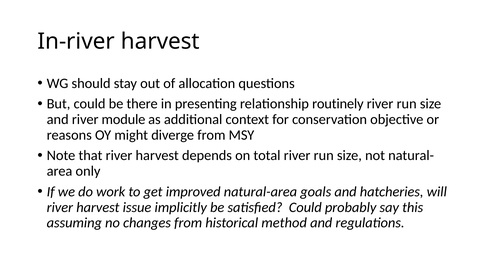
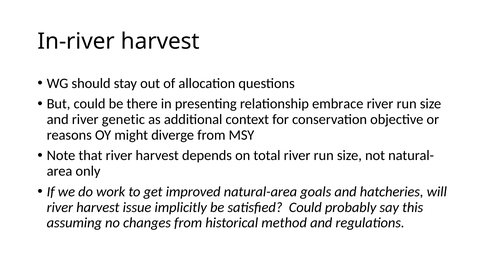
routinely: routinely -> embrace (338, 104)
module: module -> genetic (123, 119)
